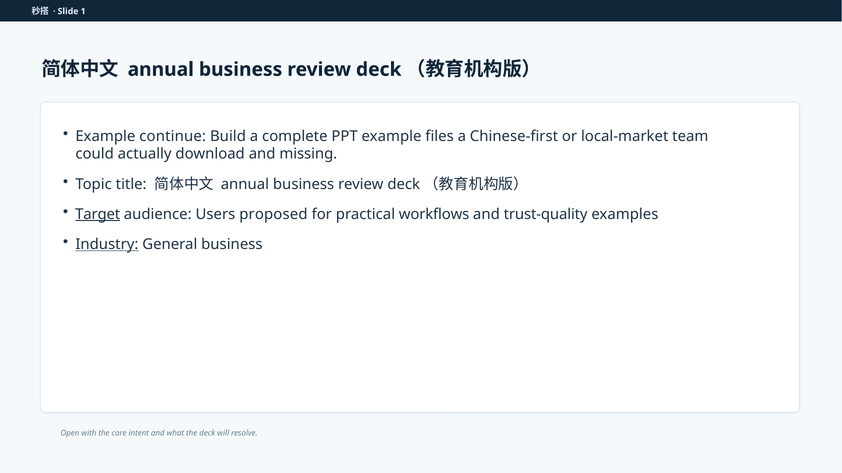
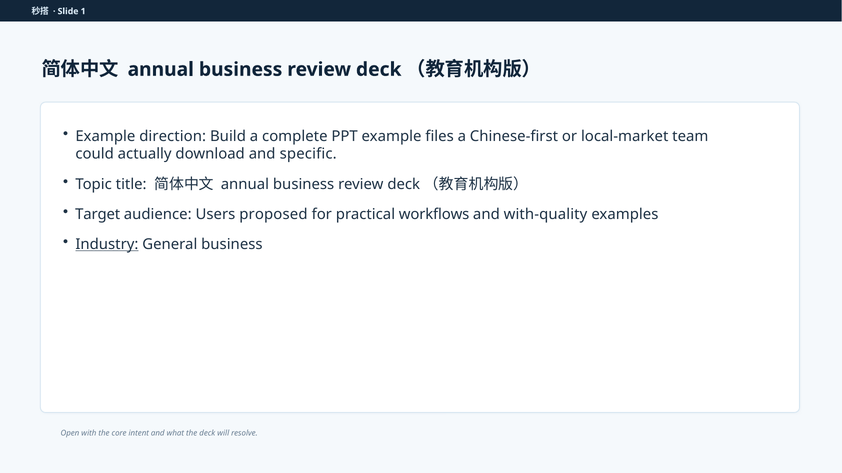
continue: continue -> direction (173, 136)
missing: missing -> specific (308, 154)
Target underline: present -> none (98, 215)
trust-quality: trust-quality -> with-quality (545, 215)
